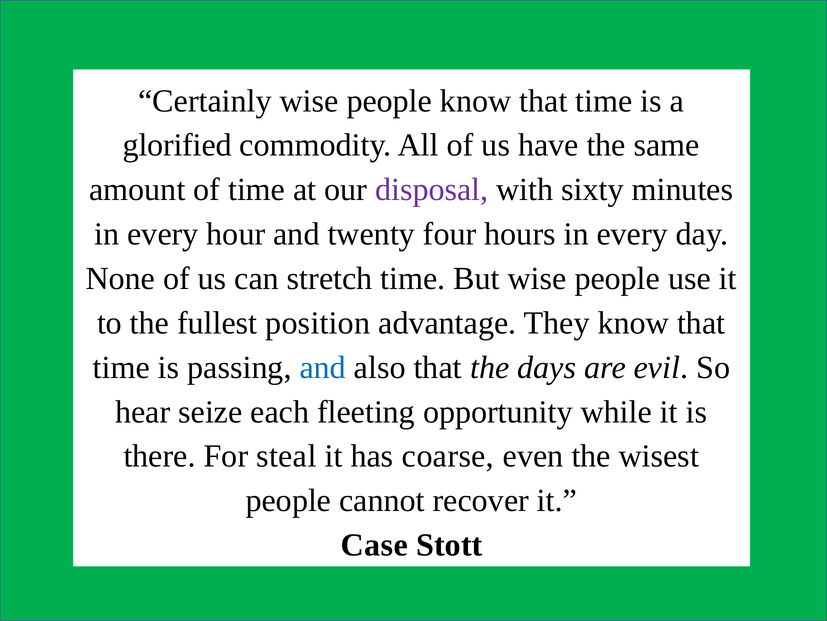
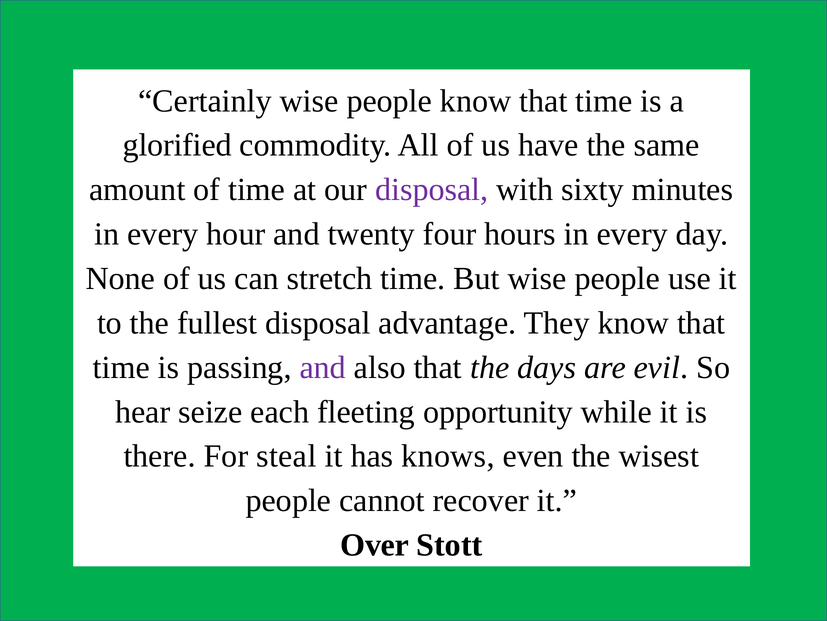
fullest position: position -> disposal (318, 323)
and colour: blue -> purple (323, 367)
coarse: coarse -> knows (448, 456)
Case: Case -> Over (375, 545)
